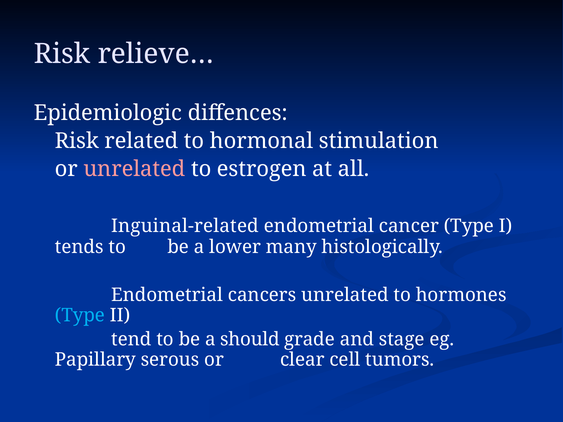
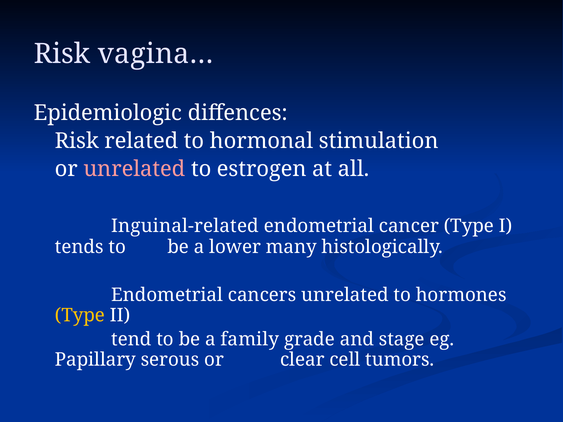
relieve…: relieve… -> vagina… (156, 54)
Type colour: light blue -> yellow (80, 315)
should: should -> family (250, 339)
